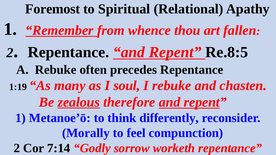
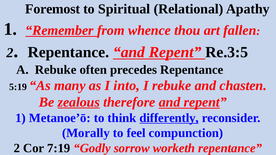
Re.8:5: Re.8:5 -> Re.3:5 (227, 52)
1:19: 1:19 -> 5:19 (18, 87)
soul: soul -> into (127, 86)
differently underline: none -> present (169, 118)
7:14: 7:14 -> 7:19 (59, 148)
